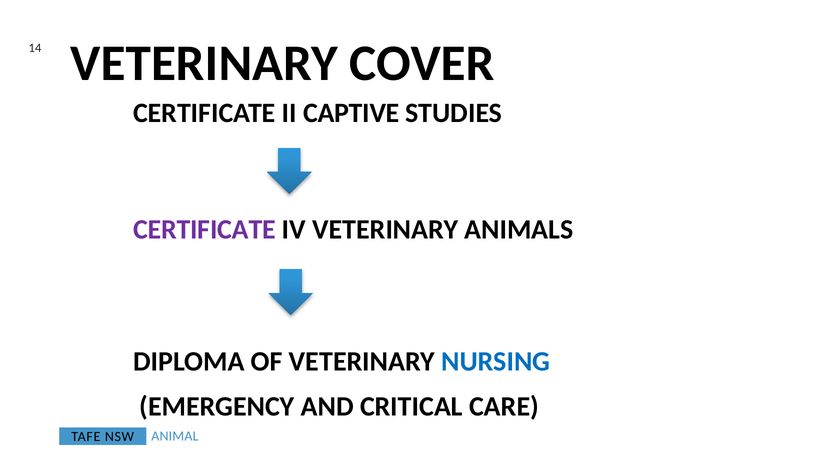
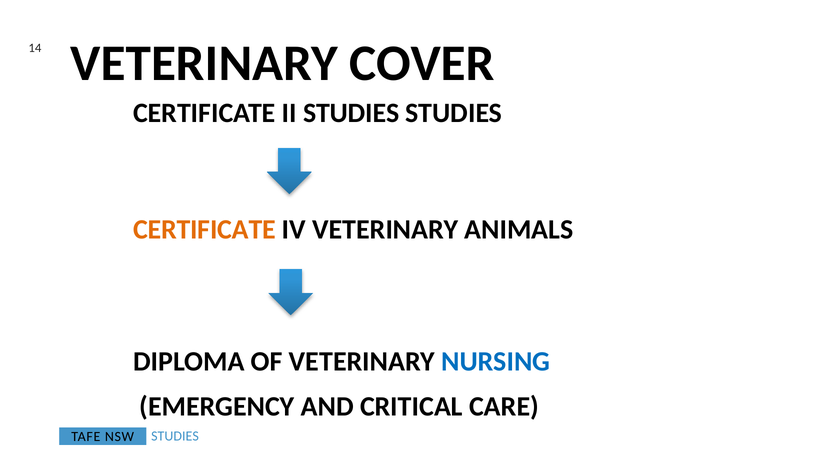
II CAPTIVE: CAPTIVE -> STUDIES (351, 113)
CERTIFICATE colour: purple -> orange (204, 229)
ANIMAL: ANIMAL -> STUDIES (175, 436)
